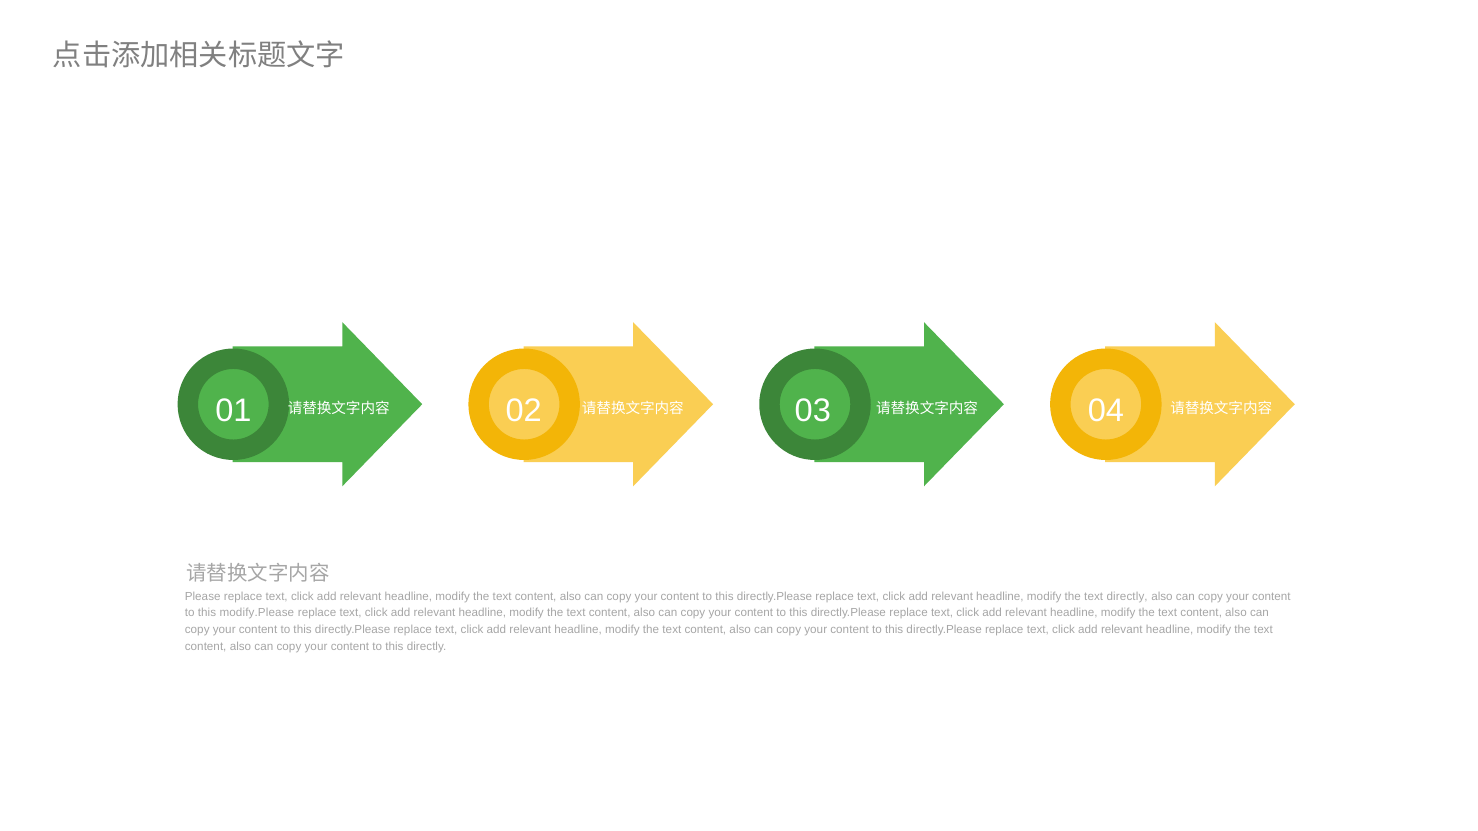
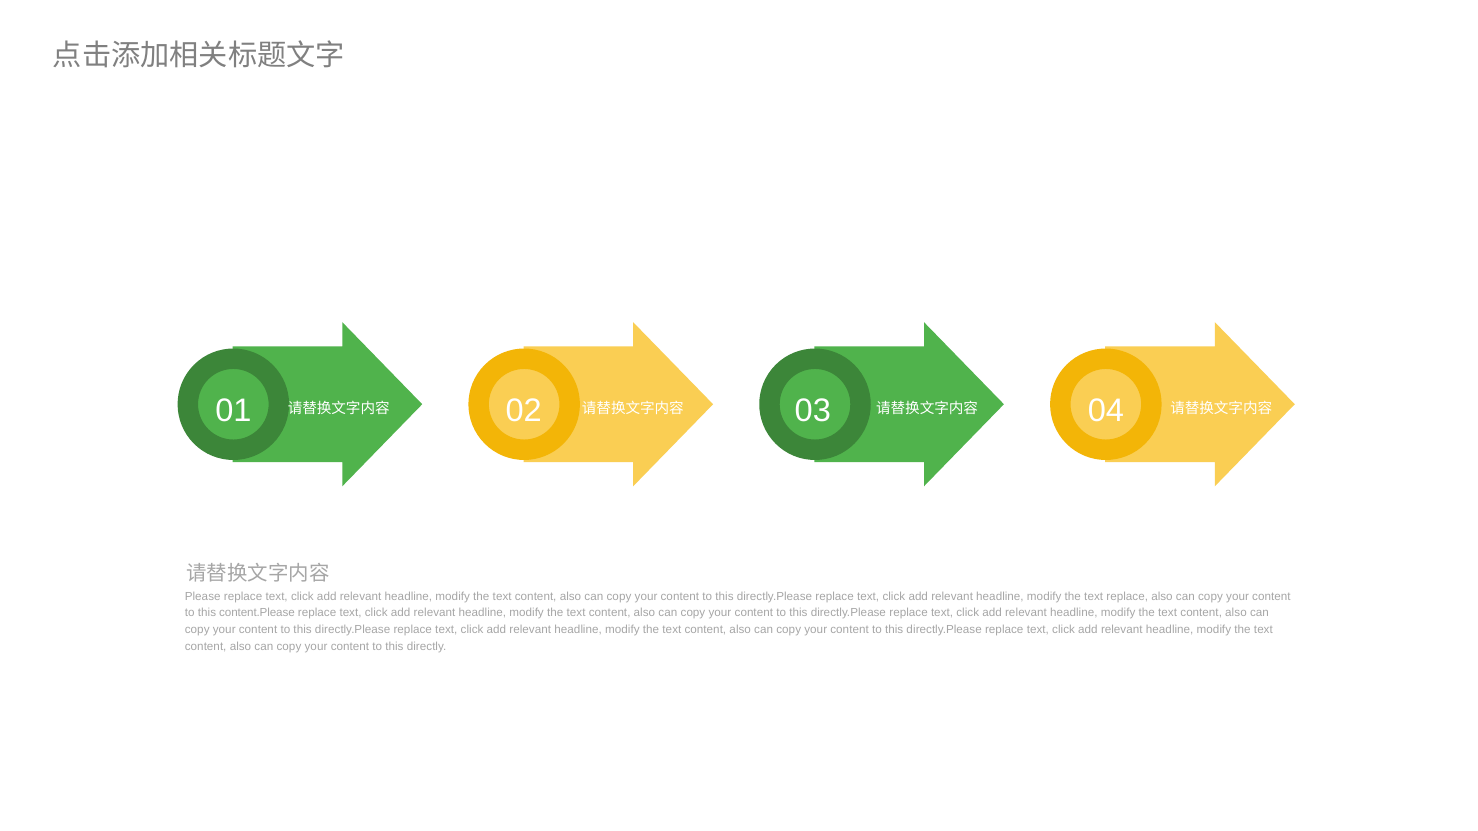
text directly: directly -> replace (1127, 597)
modify.Please: modify.Please -> content.Please (257, 613)
